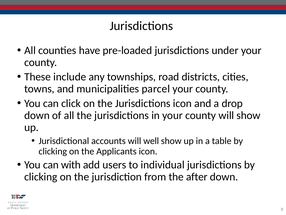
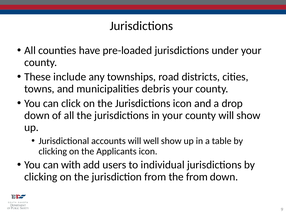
parcel: parcel -> debris (156, 89)
the after: after -> from (197, 176)
